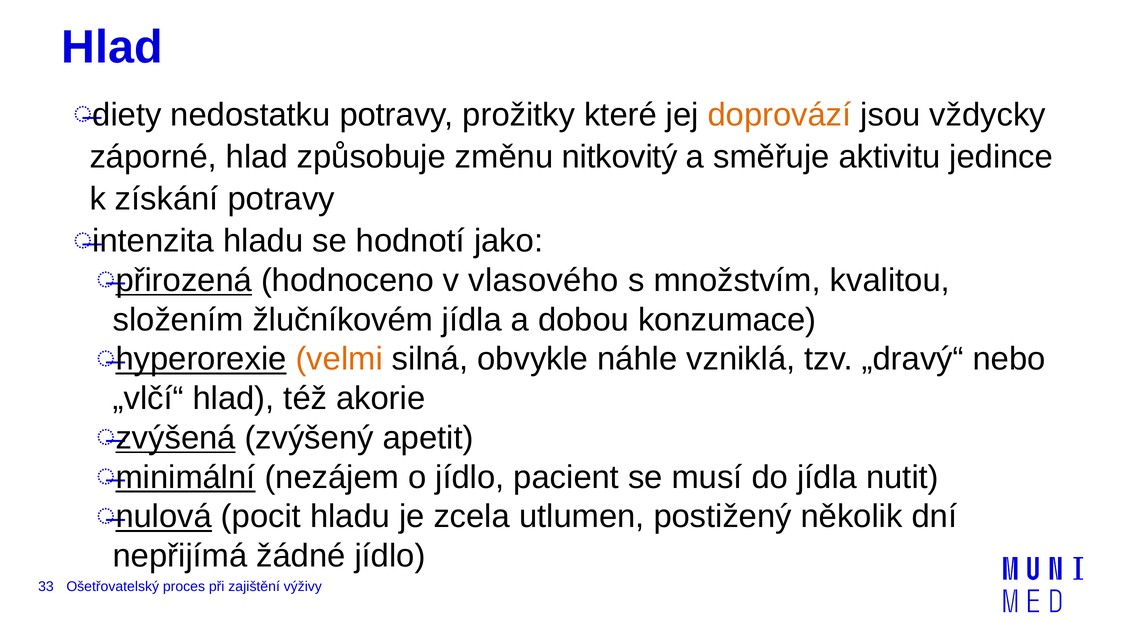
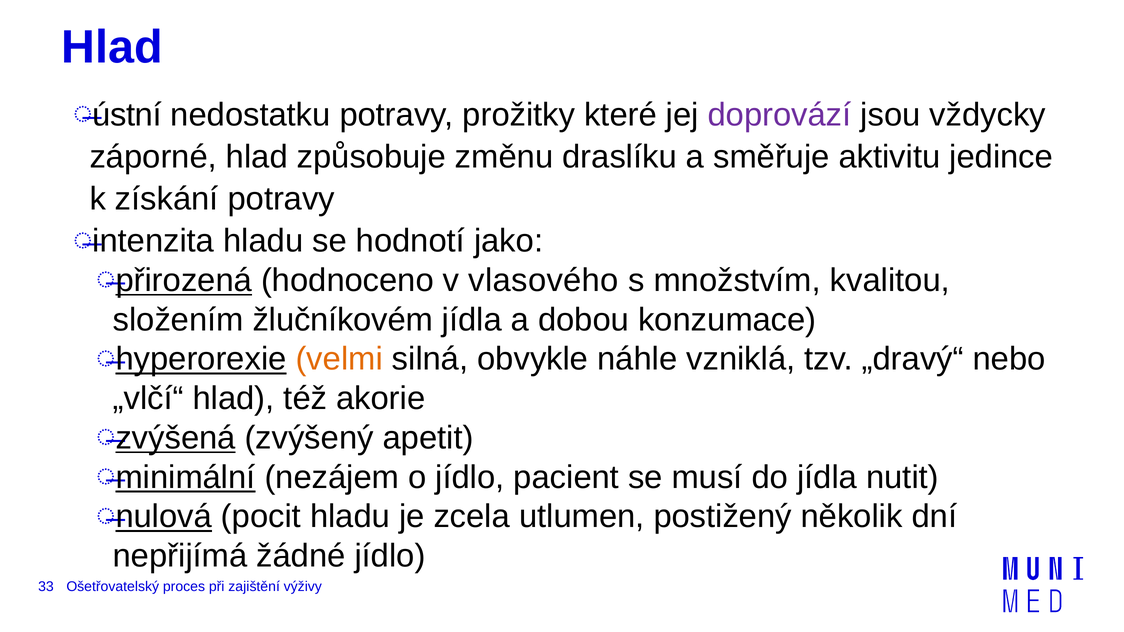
diety: diety -> ústní (127, 115)
doprovází colour: orange -> purple (780, 115)
nitkovitý: nitkovitý -> draslíku (620, 157)
